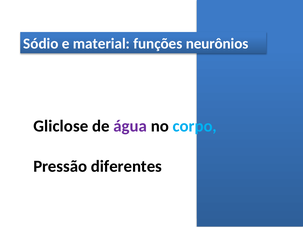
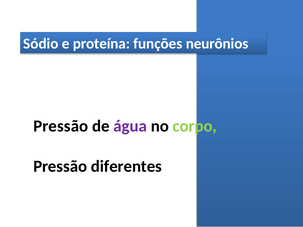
material: material -> proteína (101, 44)
Gliclose: Gliclose -> Pressão (61, 126)
corpo colour: light blue -> light green (195, 126)
